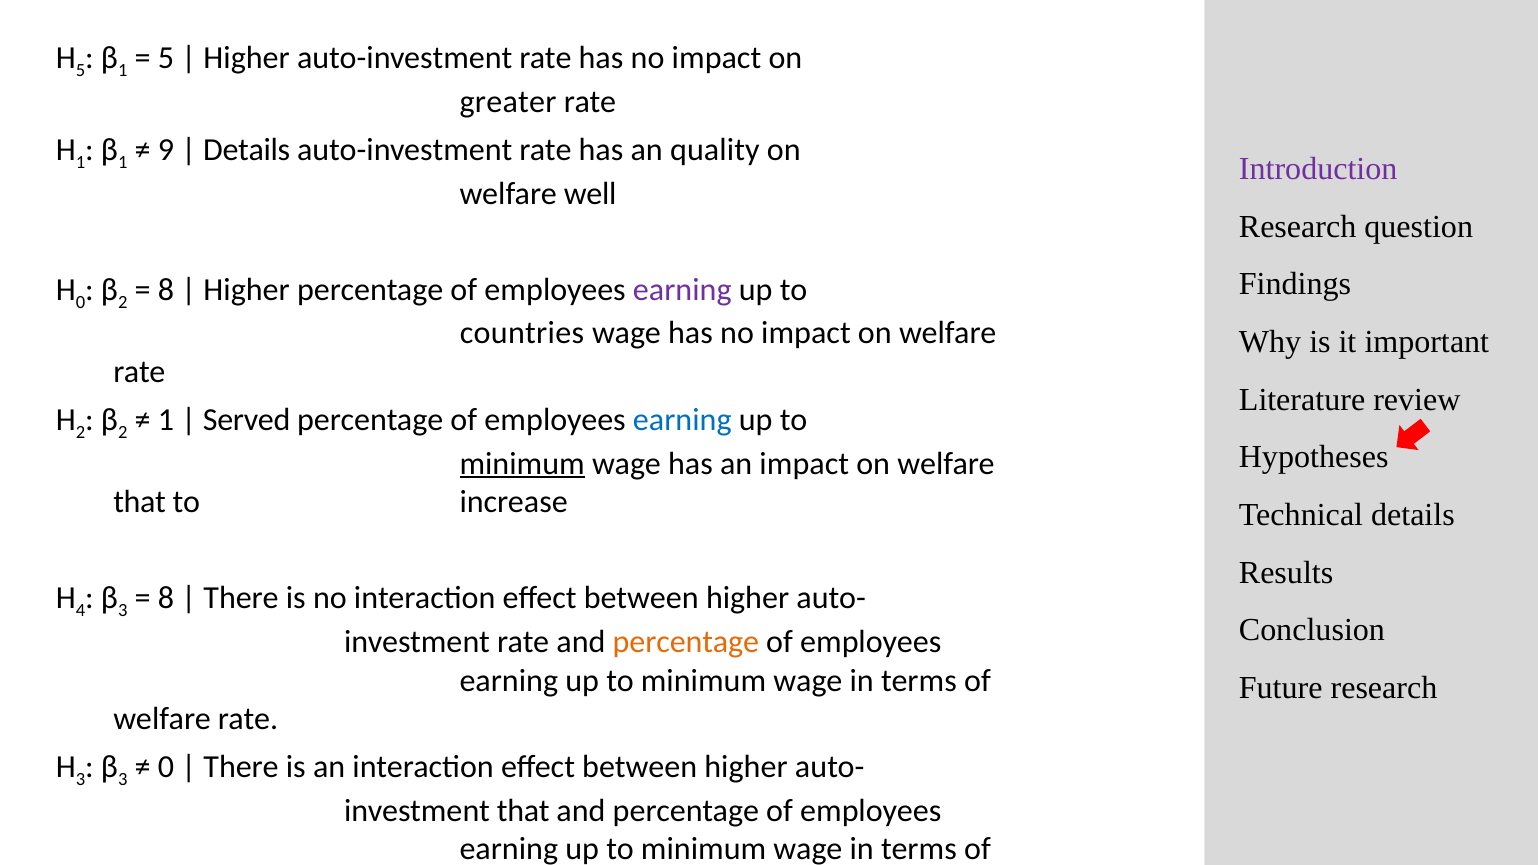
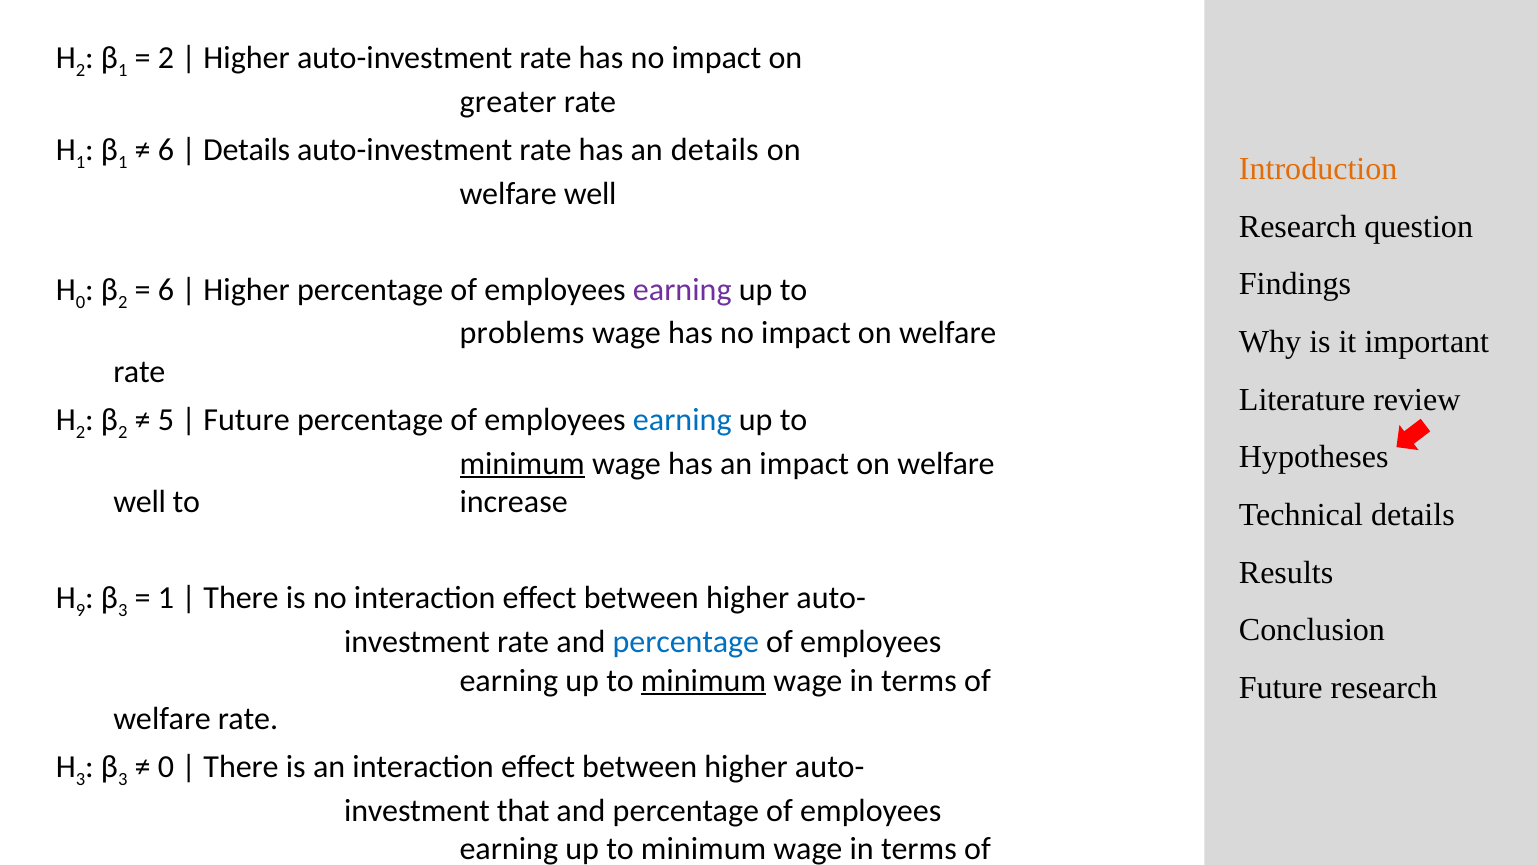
5: 5 -> 2 (80, 70)
5: 5 -> 2 (166, 58)
9: 9 -> 6 (166, 150)
an quality: quality -> details (715, 150)
Introduction colour: purple -> orange (1318, 169)
8: 8 -> 6 (166, 290)
countries: countries -> problems (522, 333)
1: 1 -> 5 (166, 420)
Served: Served -> Future (247, 420)
that: that -> well (140, 502)
4: 4 -> 9 (80, 611)
8: 8 -> 1 (166, 598)
percentage colour: orange -> blue (686, 642)
minimum underline: none -> present (704, 681)
